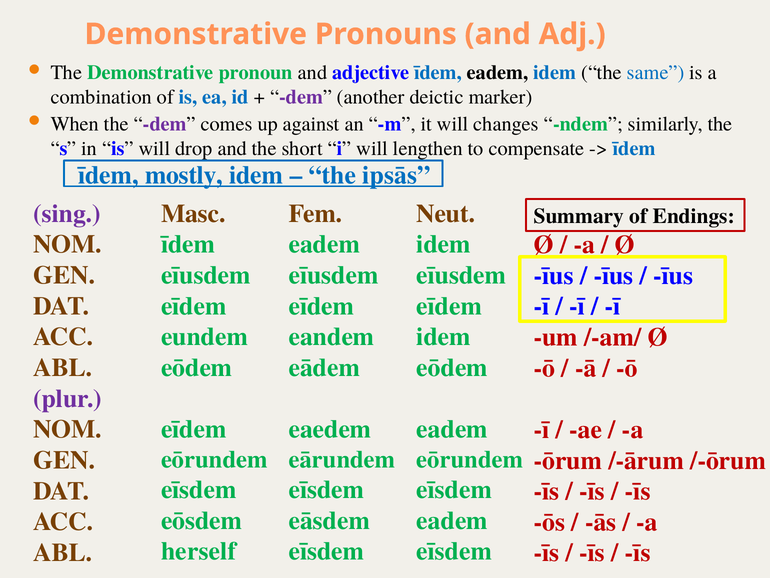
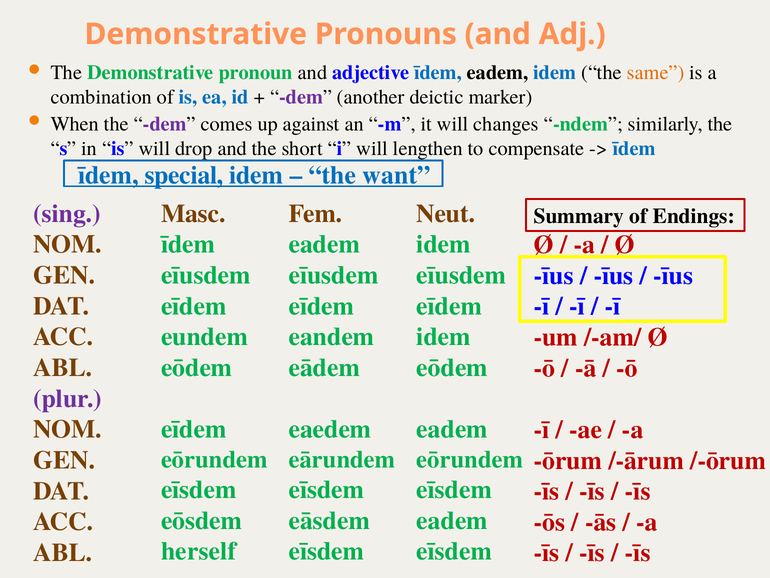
same colour: blue -> orange (656, 73)
mostly: mostly -> special (184, 175)
ipsās: ipsās -> want (396, 175)
